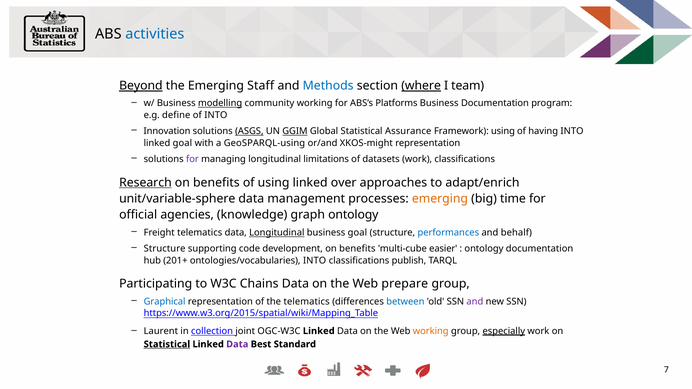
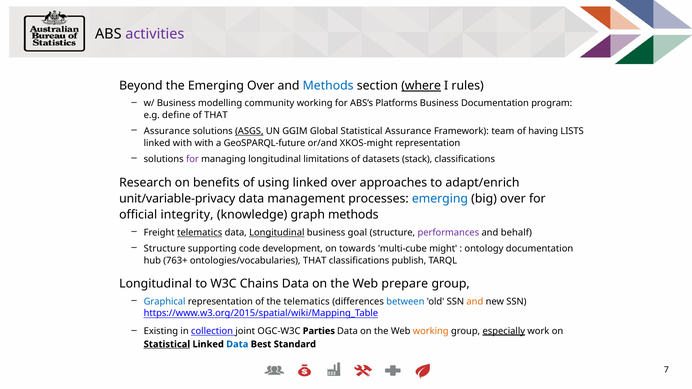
activities colour: blue -> purple (155, 34)
Beyond underline: present -> none (141, 86)
Emerging Staff: Staff -> Over (261, 86)
team: team -> rules (468, 86)
modelling underline: present -> none (220, 103)
of INTO: INTO -> THAT (216, 115)
Innovation: Innovation -> Assurance (167, 131)
GGIM underline: present -> none (295, 131)
Framework using: using -> team (503, 131)
having INTO: INTO -> LISTS (572, 131)
linked goal: goal -> with (182, 143)
GeoSPARQL-using: GeoSPARQL-using -> GeoSPARQL-future (265, 143)
datasets work: work -> stack (417, 159)
Research underline: present -> none (145, 183)
unit/variable-sphere: unit/variable-sphere -> unit/variable-privacy (177, 199)
emerging colour: orange -> blue (440, 199)
big time: time -> over (513, 199)
agencies: agencies -> integrity (187, 215)
graph ontology: ontology -> methods (353, 215)
telematics underline: none -> present (200, 233)
performances colour: blue -> purple (448, 233)
development on benefits: benefits -> towards (357, 249)
easier: easier -> might (443, 249)
201+: 201+ -> 763+ (175, 261)
ontologies/vocabularies INTO: INTO -> THAT (315, 261)
Participating: Participating -> Longitudinal (156, 284)
and colour: purple -> orange (475, 302)
Laurent: Laurent -> Existing (161, 331)
OGC-W3C Linked: Linked -> Parties (319, 331)
Data colour: purple -> blue (237, 344)
